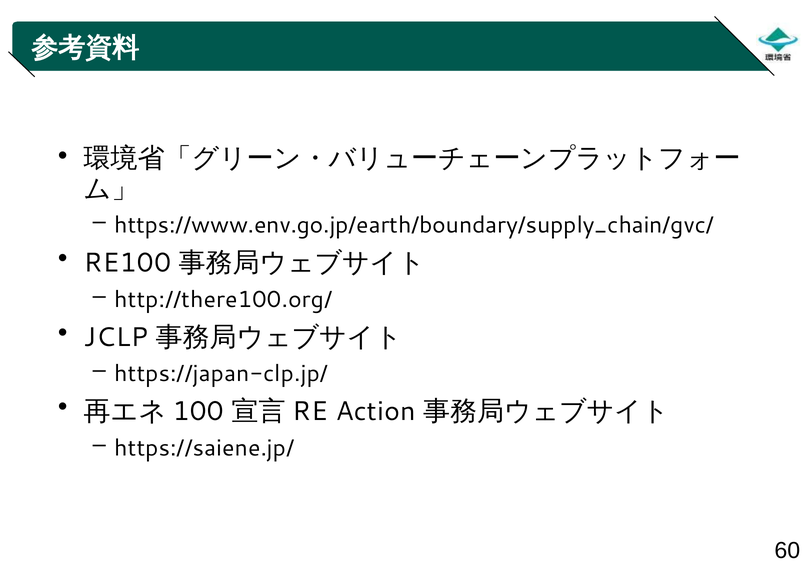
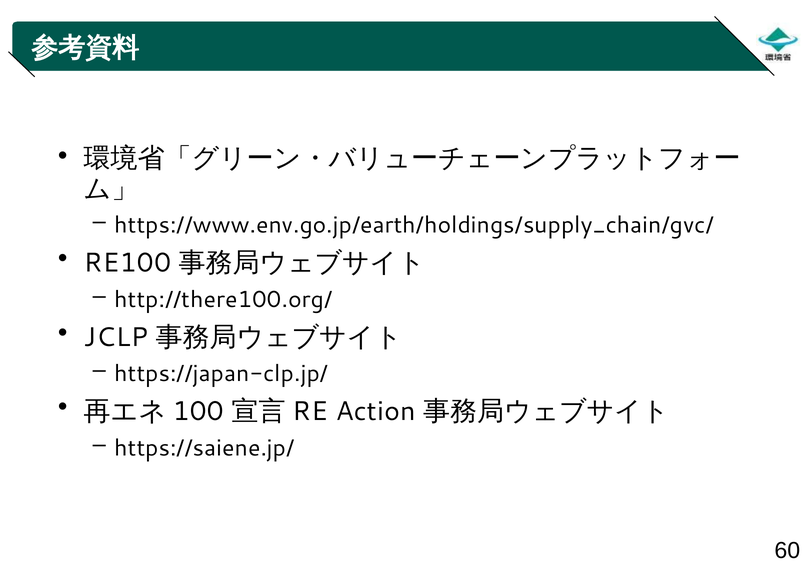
https://www.env.go.jp/earth/boundary/supply_chain/gvc/: https://www.env.go.jp/earth/boundary/supply_chain/gvc/ -> https://www.env.go.jp/earth/holdings/supply_chain/gvc/ (414, 225)
